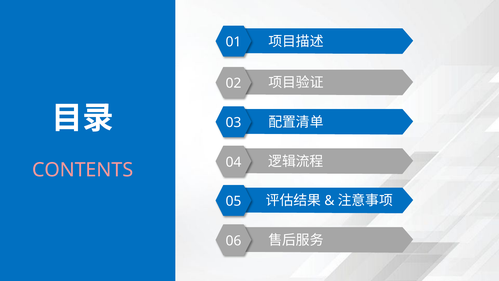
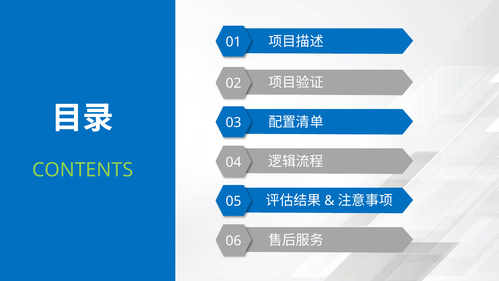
CONTENTS colour: pink -> light green (83, 170)
